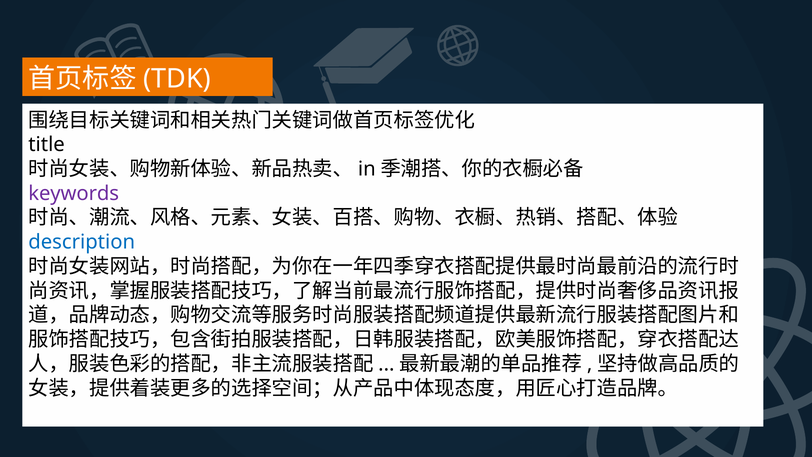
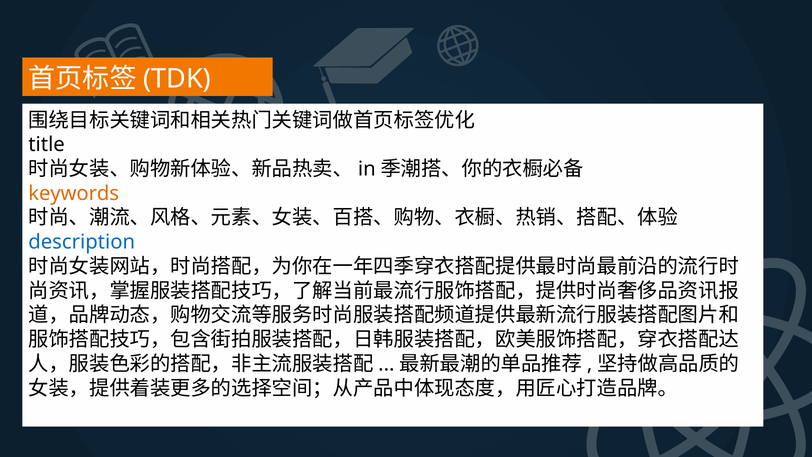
keywords colour: purple -> orange (74, 193)
